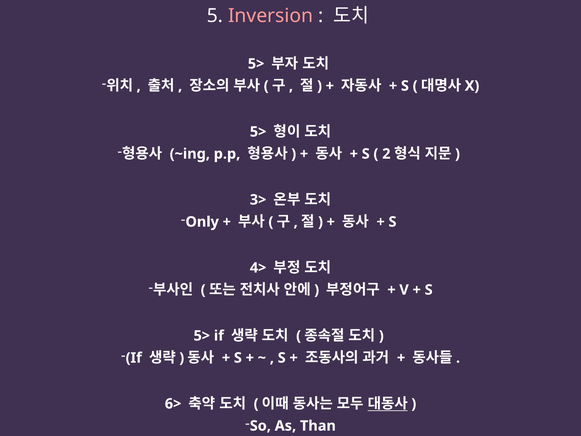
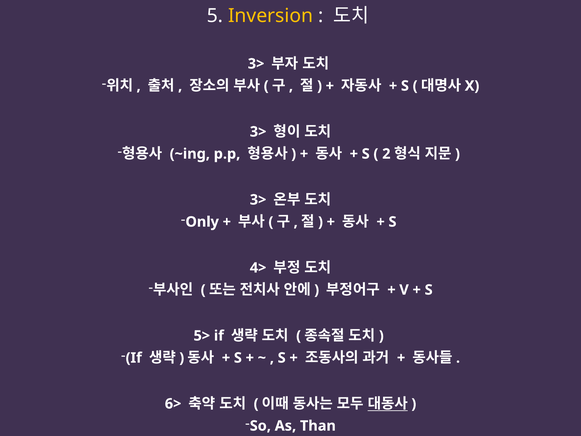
Inversion colour: pink -> yellow (271, 16)
5>: 5> -> 3> (256, 64)
5>: 5> -> 3> (258, 132)
